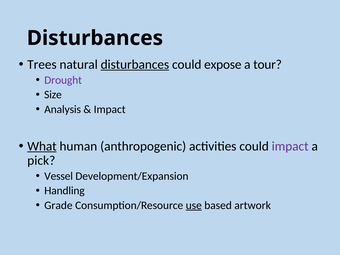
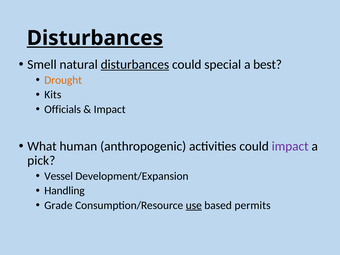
Disturbances underline: none -> present (95, 38)
Trees: Trees -> Smell (42, 65)
expose: expose -> special (223, 65)
tour: tour -> best (268, 65)
Drought colour: purple -> orange (63, 80)
Size: Size -> Kits (53, 95)
Analysis: Analysis -> Officials (63, 109)
What underline: present -> none (42, 146)
artwork: artwork -> permits (253, 205)
